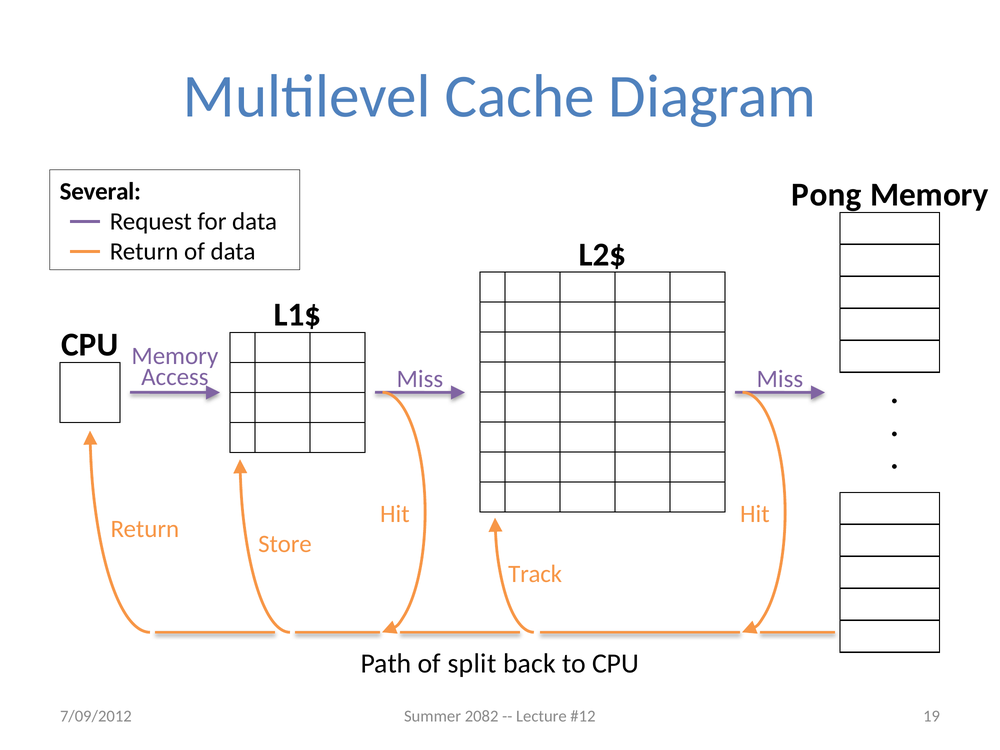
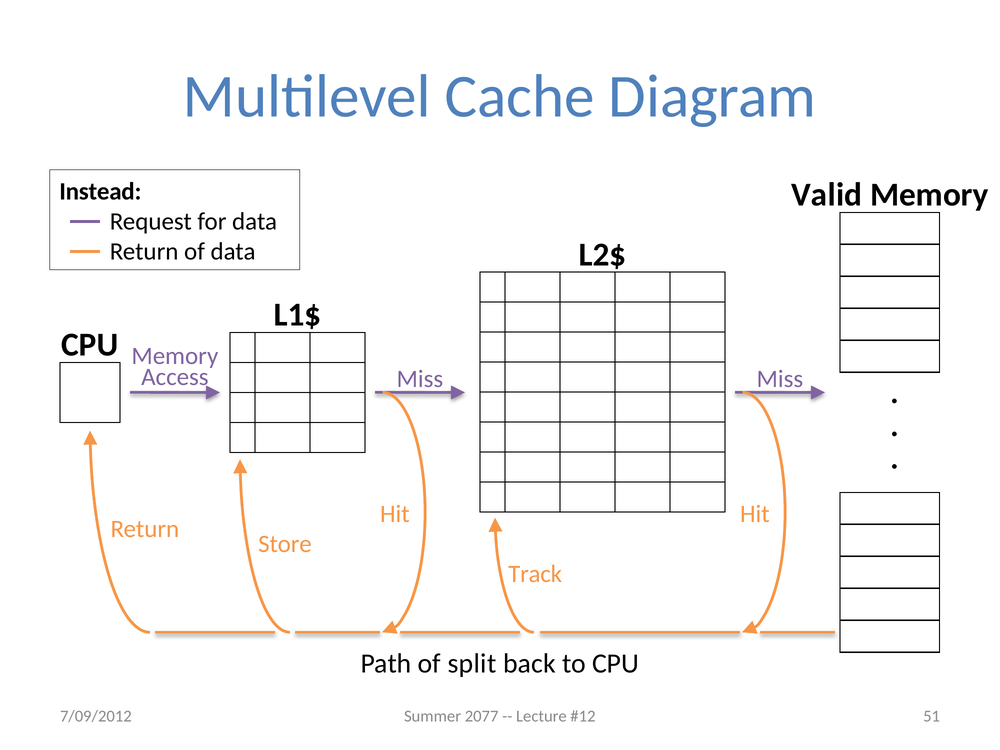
Pong: Pong -> Valid (827, 195)
Several: Several -> Instead (100, 192)
2082: 2082 -> 2077 (482, 716)
19: 19 -> 51 (932, 716)
